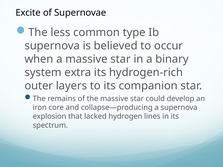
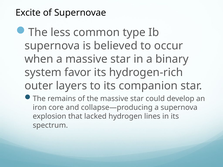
extra: extra -> favor (78, 73)
